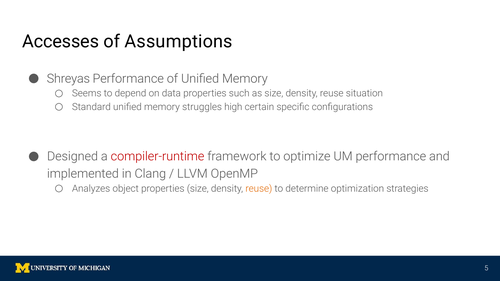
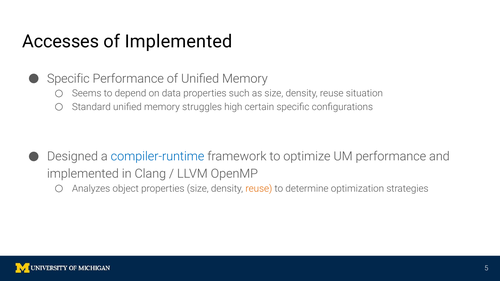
of Assumptions: Assumptions -> Implemented (179, 41)
Shreyas: Shreyas -> Specific (68, 79)
compiler-runtime colour: red -> blue (158, 157)
